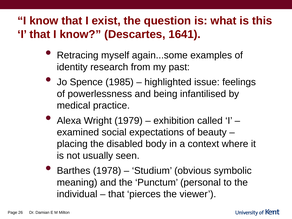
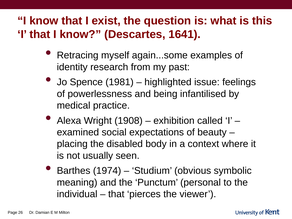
1985: 1985 -> 1981 (120, 82)
1979: 1979 -> 1908 (129, 121)
1978: 1978 -> 1974 (107, 171)
